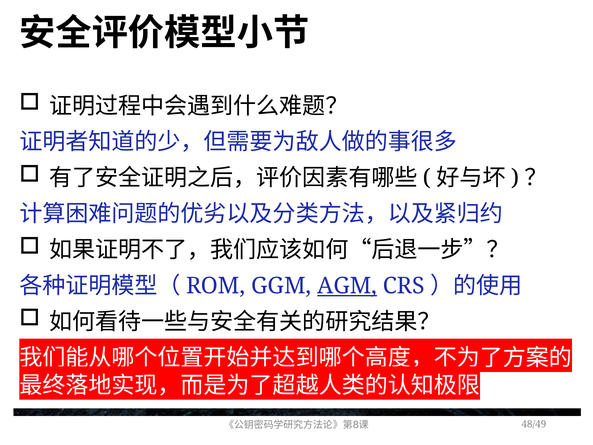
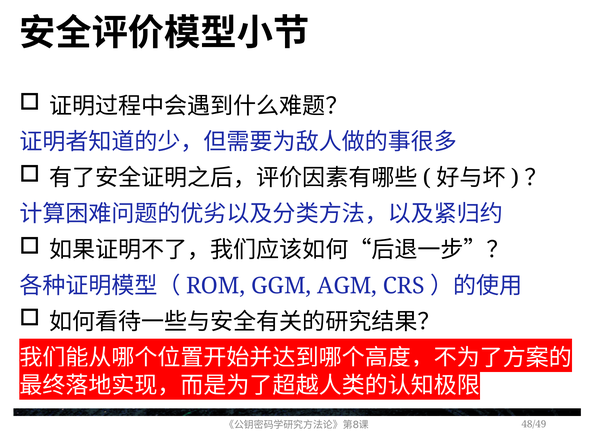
AGM underline: present -> none (347, 286)
